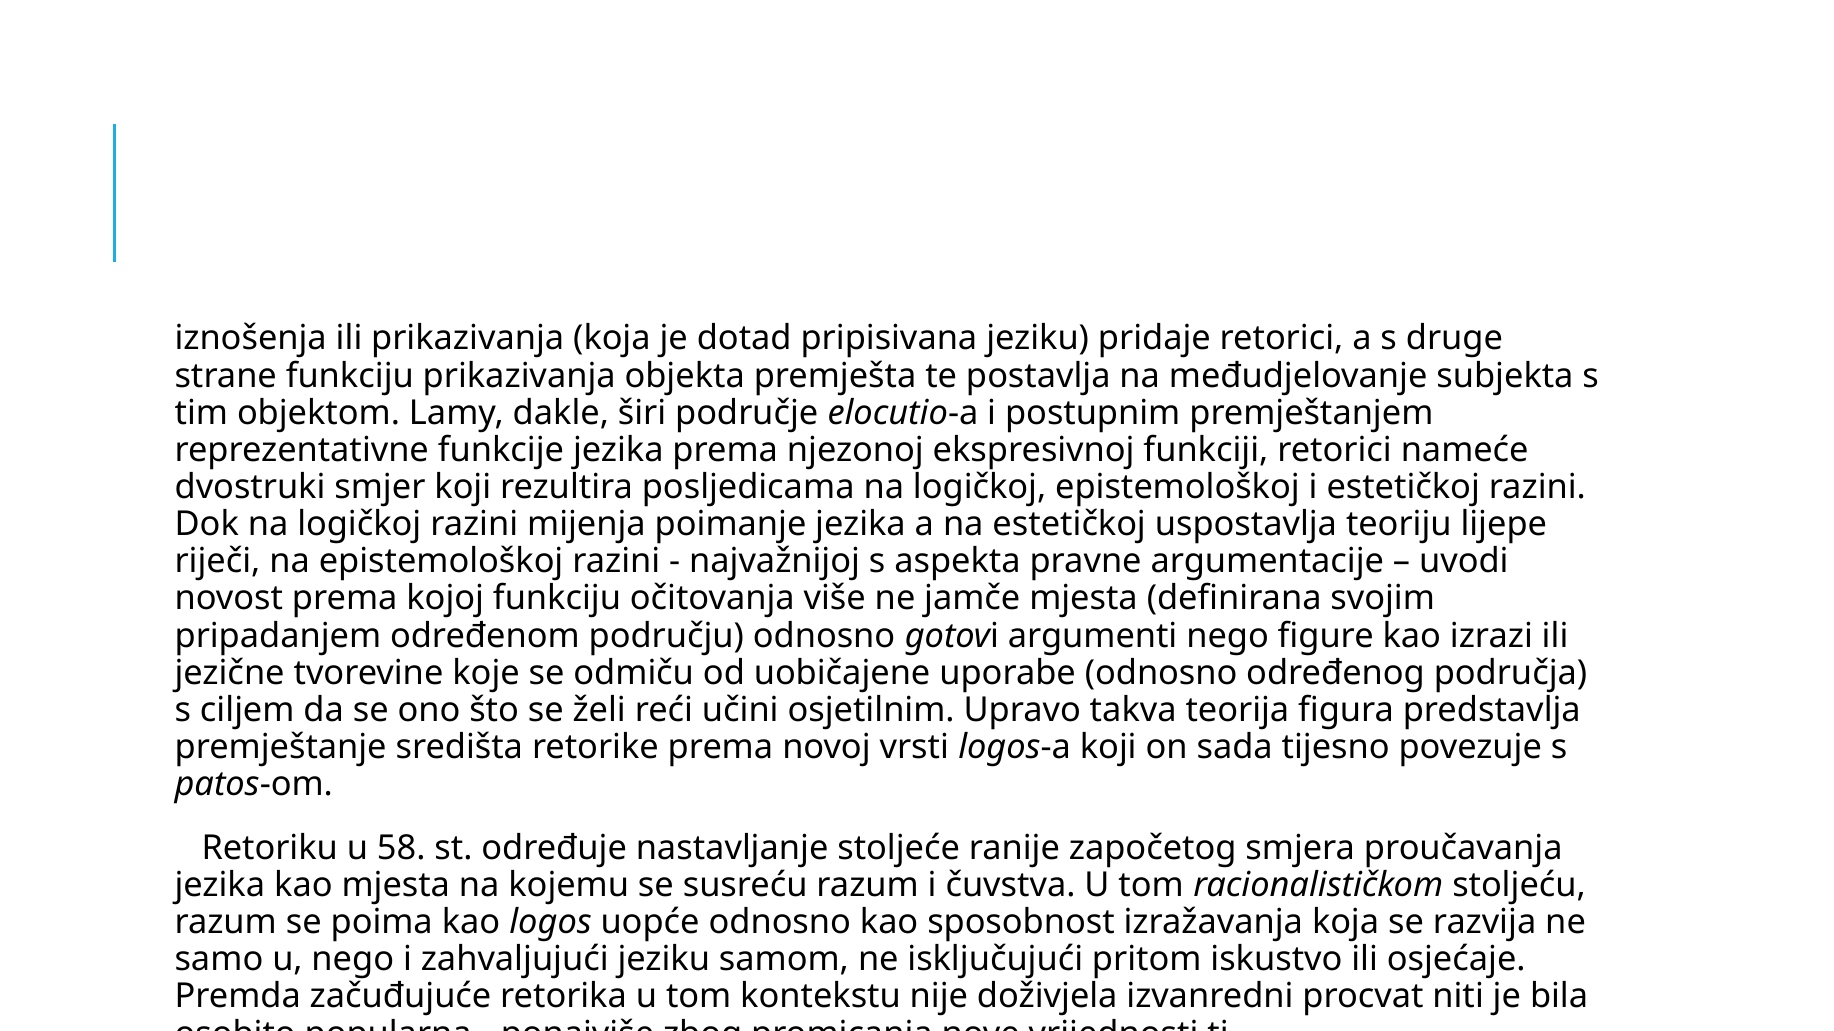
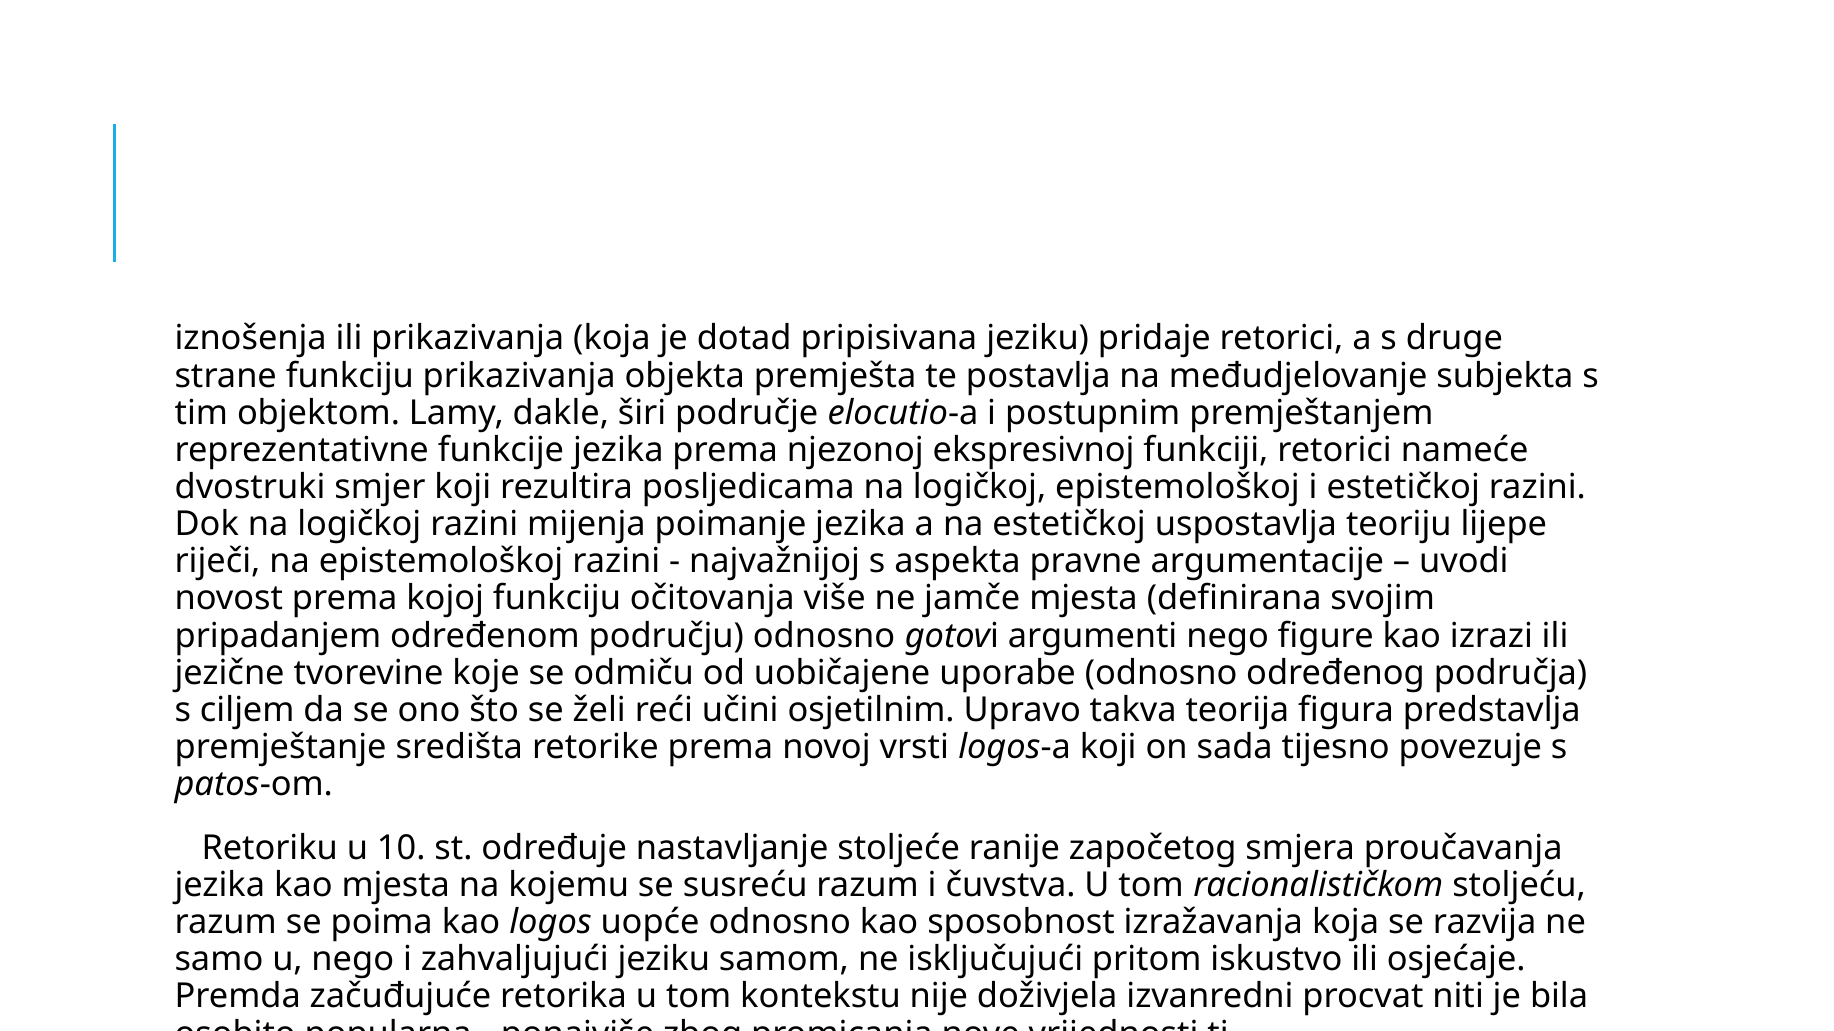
58: 58 -> 10 (401, 849)
